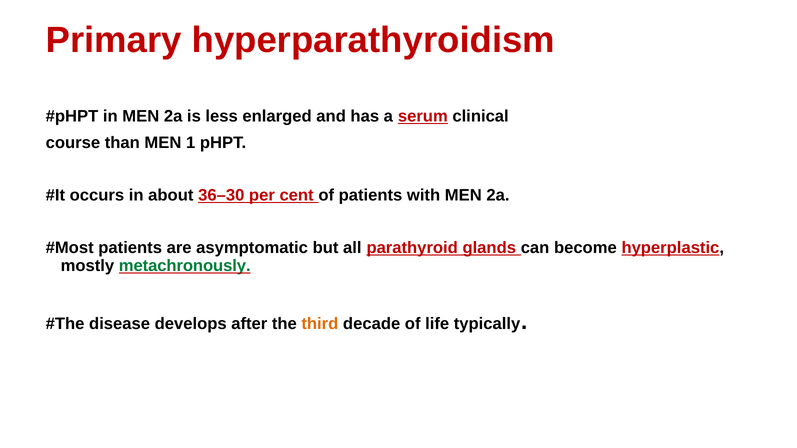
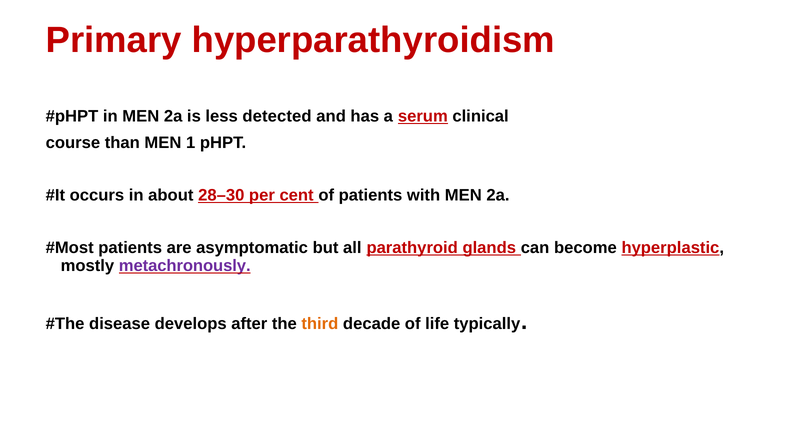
enlarged: enlarged -> detected (277, 116)
36–30: 36–30 -> 28–30 (221, 195)
metachronously colour: green -> purple (185, 266)
